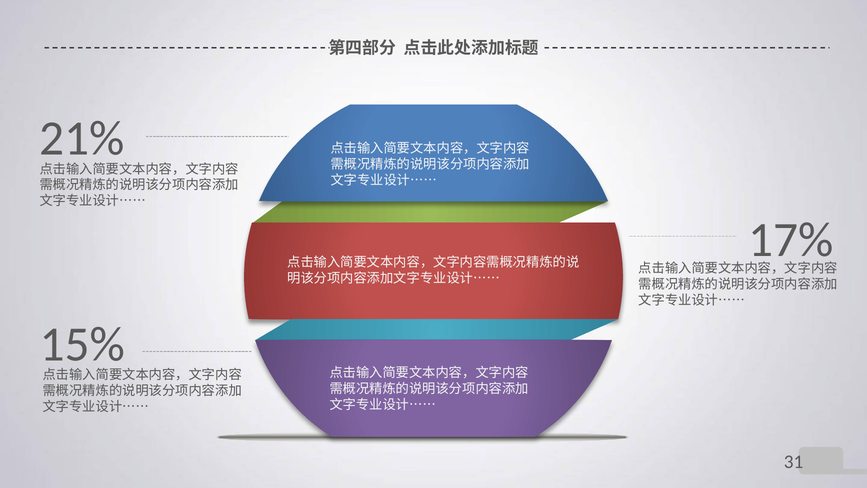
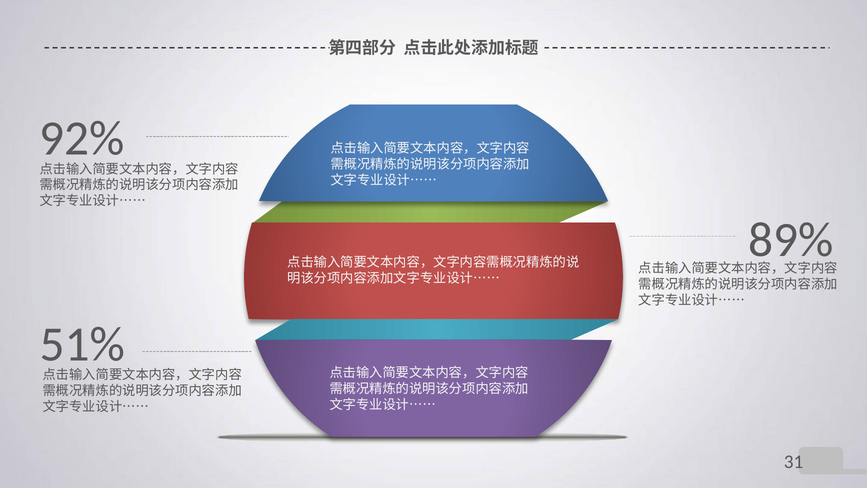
21%: 21% -> 92% (82, 138)
17%: 17% -> 89% (791, 240)
15%: 15% -> 51% (83, 344)
